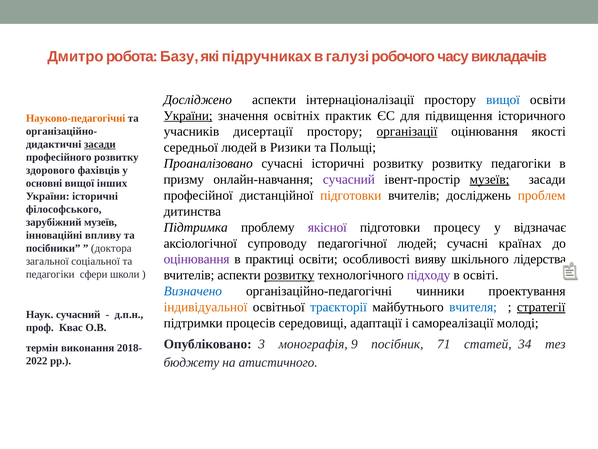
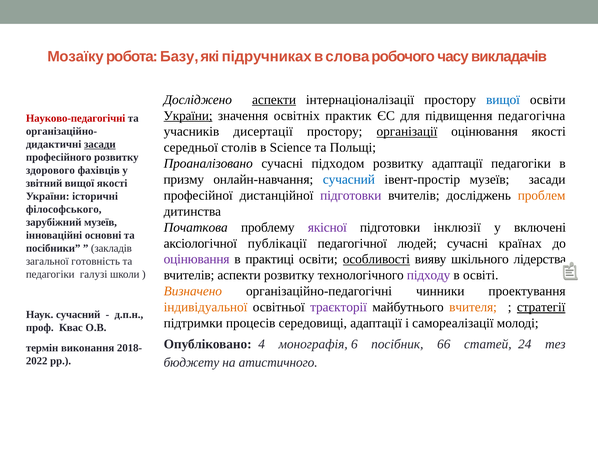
Дмитро: Дмитро -> Мозаїку (76, 56)
галузі: галузі -> слова (348, 56)
аспекти underline: none -> present (274, 100)
історичного: історичного -> педагогічна (532, 116)
Науково-педагогічні colour: orange -> red (76, 118)
середньої людей: людей -> столів (239, 147)
Ризики: Ризики -> Science (290, 147)
сучасні історичні: історичні -> підходом (338, 163)
розвитку розвитку: розвитку -> адаптації (457, 163)
сучасний colour: purple -> blue (349, 179)
музеїв underline: present -> none (489, 179)
основні: основні -> звітний (44, 183)
вищої інших: інших -> якості (112, 183)
підготовки colour: orange -> purple (351, 195)
Підтримка: Підтримка -> Початкова (196, 227)
процесу: процесу -> інклюзії (457, 227)
відзначає: відзначає -> включені (540, 227)
впливу: впливу -> основні (103, 235)
супроводу: супроводу -> публікації (277, 243)
доктора: доктора -> закладів (111, 248)
особливості underline: none -> present (376, 259)
соціальної: соціальної -> готовність (96, 261)
розвитку underline: present -> none (289, 275)
сфери: сфери -> галузі (94, 274)
Визначено colour: blue -> orange (193, 291)
траєкторії colour: blue -> purple (339, 307)
вчителя colour: blue -> orange (473, 307)
3: 3 -> 4 (262, 344)
9: 9 -> 6 (354, 344)
71: 71 -> 66 (444, 344)
34: 34 -> 24 (525, 344)
